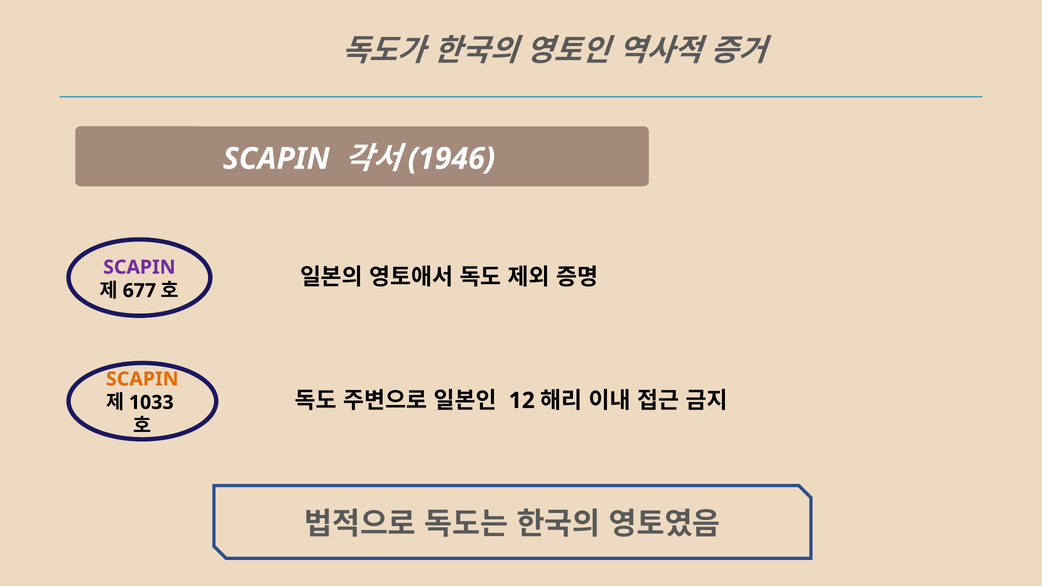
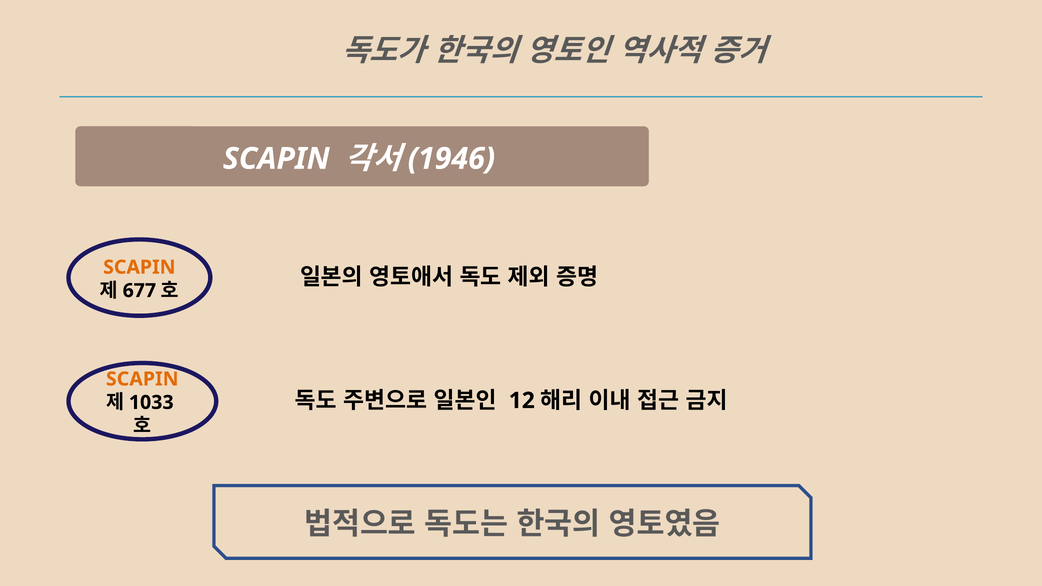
SCAPIN colour: purple -> orange (139, 267)
